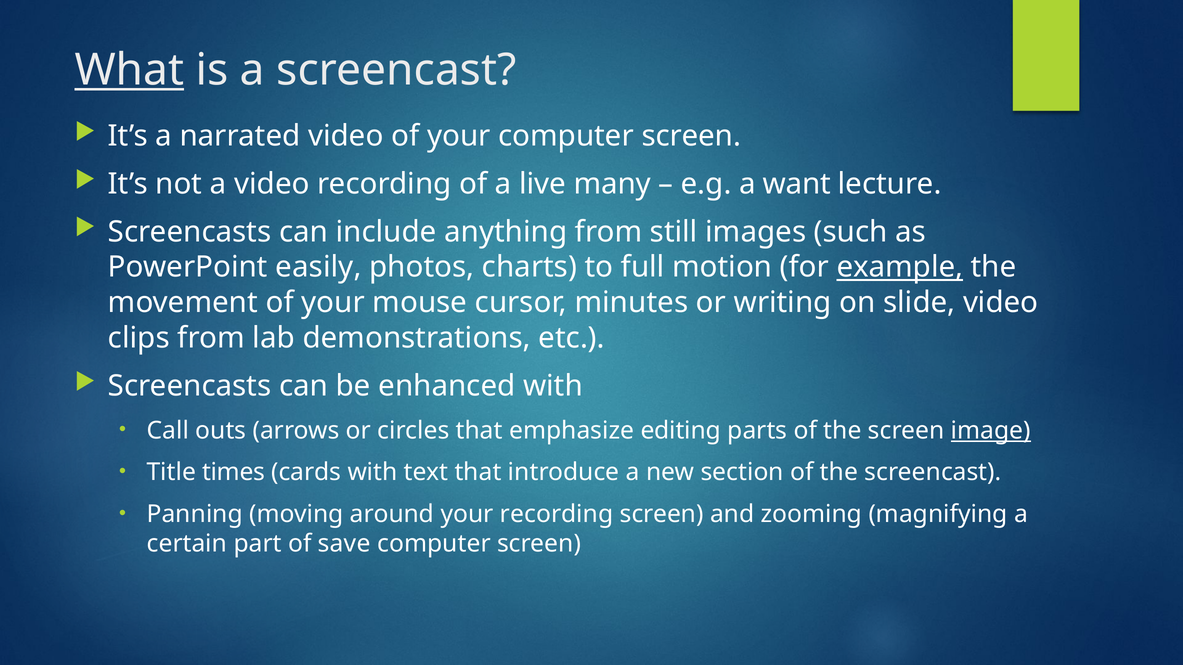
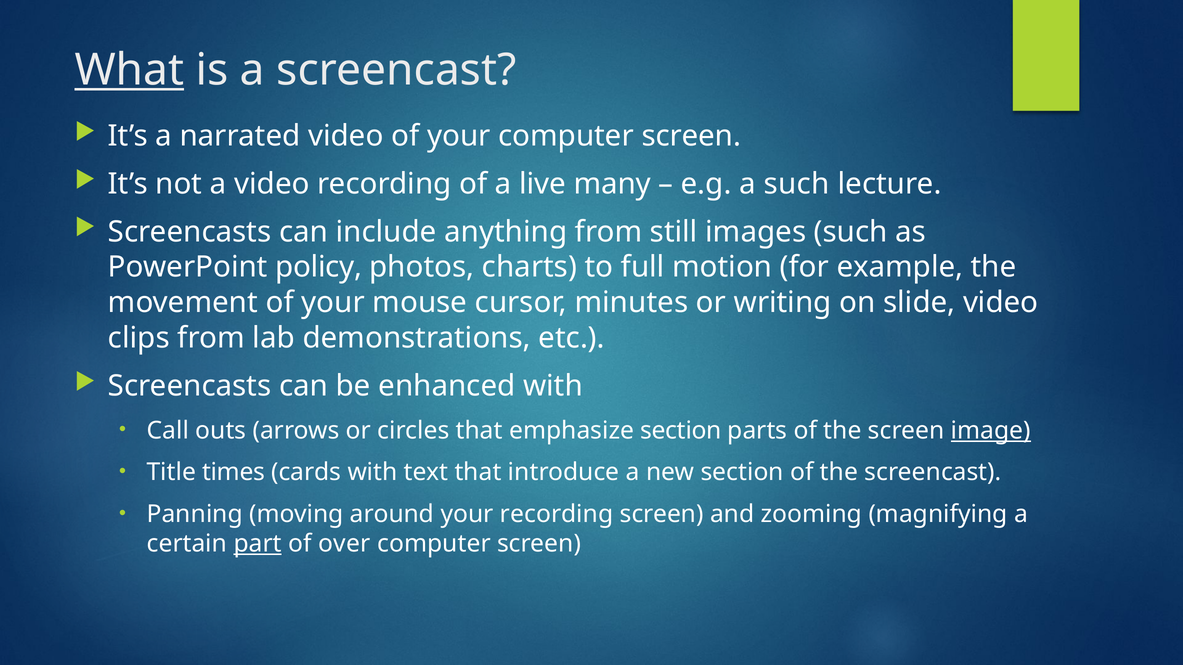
a want: want -> such (797, 184)
easily: easily -> policy (319, 267)
example underline: present -> none (900, 267)
emphasize editing: editing -> section (681, 431)
part underline: none -> present (258, 544)
save: save -> over (344, 544)
